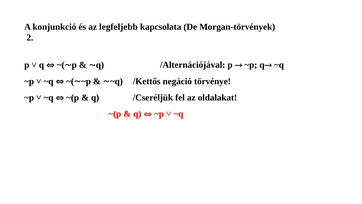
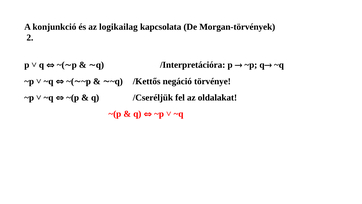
legfeljebb: legfeljebb -> logikailag (118, 27)
/Alternációjával: /Alternációjával -> /Interpretációra (193, 65)
